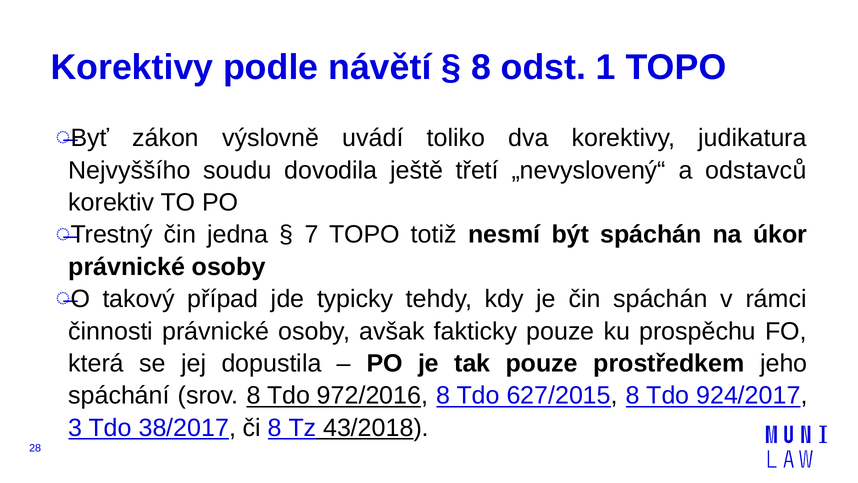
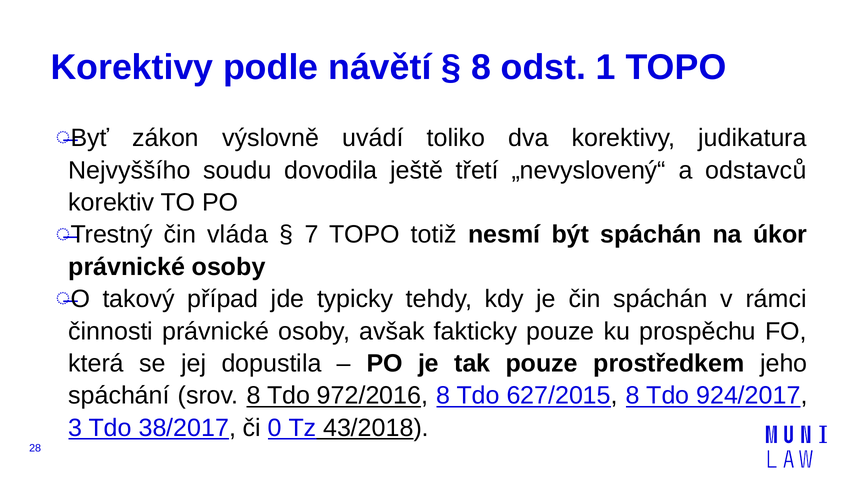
jedna: jedna -> vláda (238, 234)
či 8: 8 -> 0 (275, 428)
